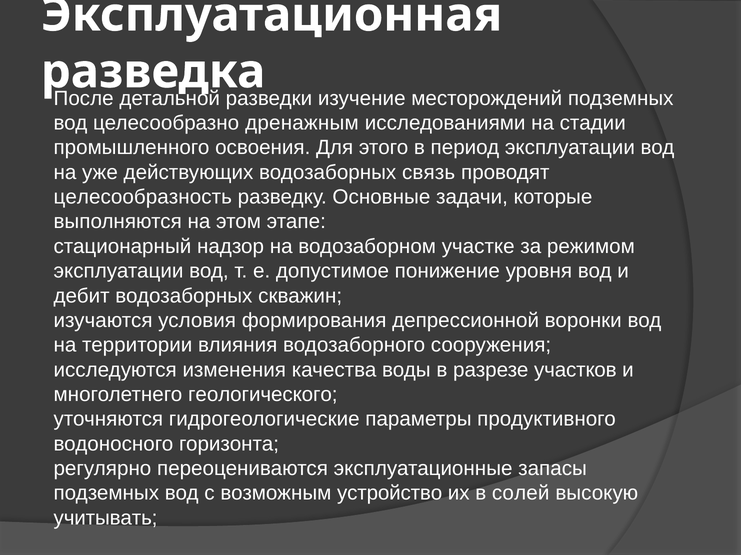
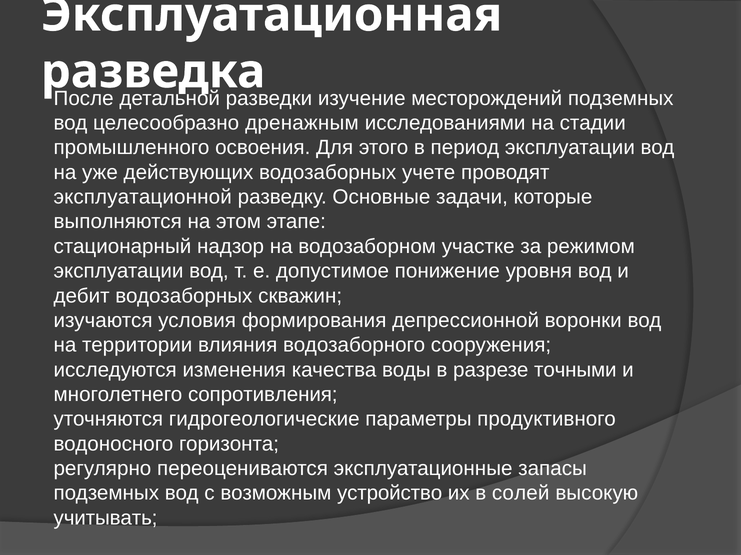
связь: связь -> учете (429, 173)
целесообразность: целесообразность -> эксплуатационной (143, 197)
участков: участков -> точными (575, 370)
геологического: геологического -> сопротивления (263, 395)
